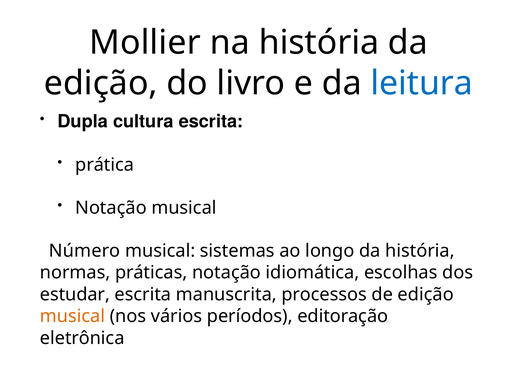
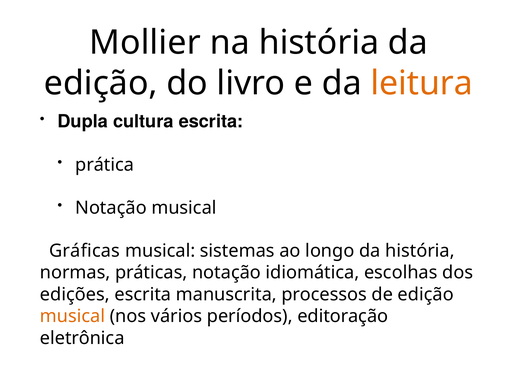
leitura colour: blue -> orange (422, 83)
Número: Número -> Gráficas (85, 251)
estudar: estudar -> edições (75, 294)
